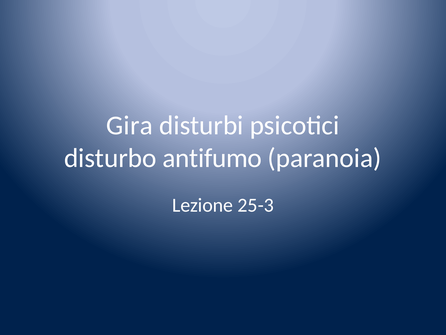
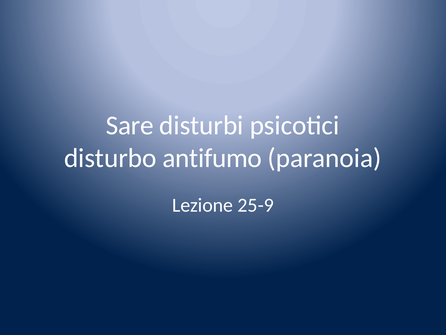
Gira: Gira -> Sare (130, 125)
25-3: 25-3 -> 25-9 (256, 205)
